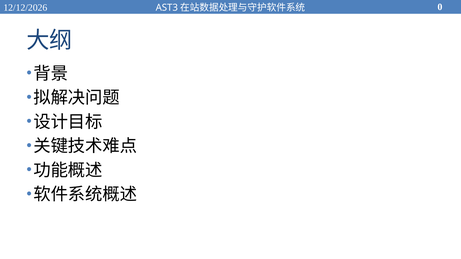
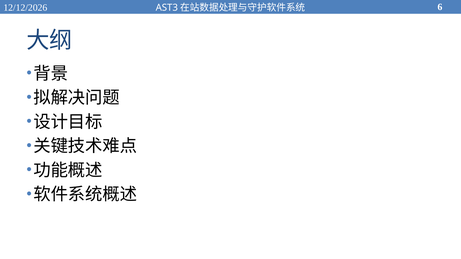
0: 0 -> 6 (440, 7)
